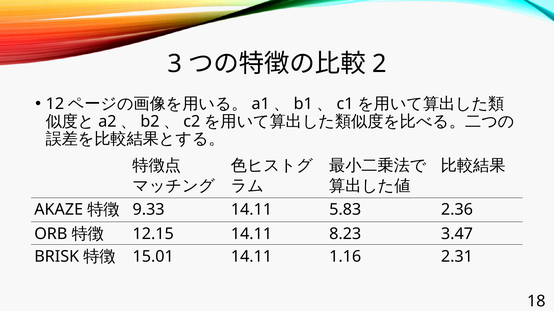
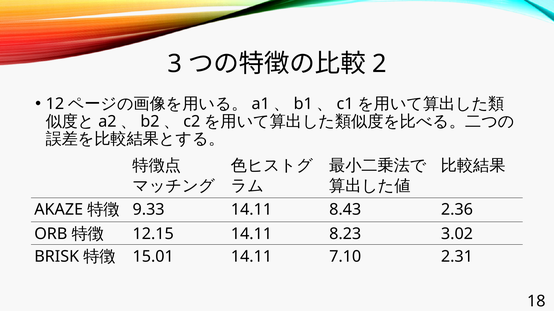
5.83: 5.83 -> 8.43 (345, 210)
3.47: 3.47 -> 3.02 (457, 234)
1.16: 1.16 -> 7.10 (345, 257)
